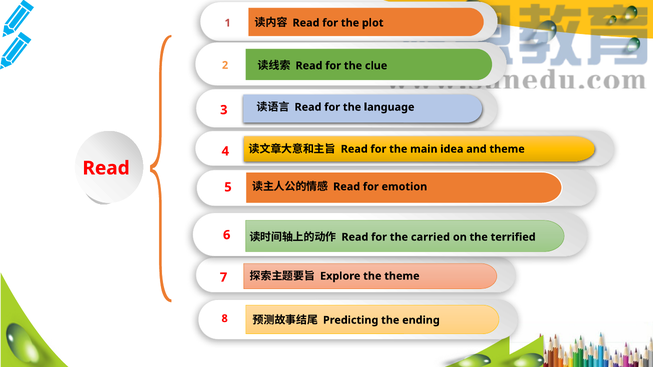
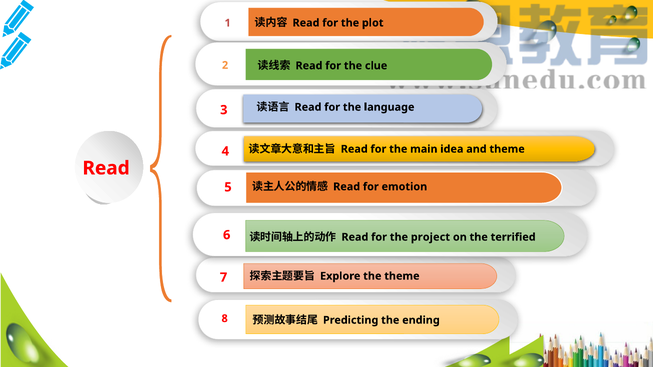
carried: carried -> project (430, 237)
